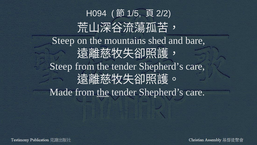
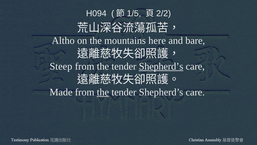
Steep: Steep -> Altho (63, 41)
shed: shed -> here (157, 41)
Shepherd’s underline: none -> present (161, 66)
